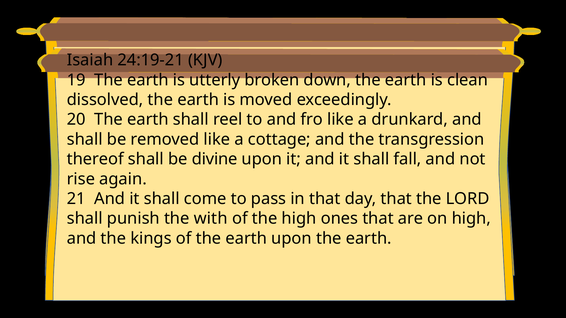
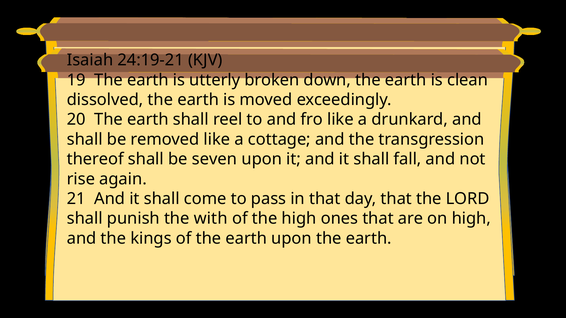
divine: divine -> seven (214, 159)
